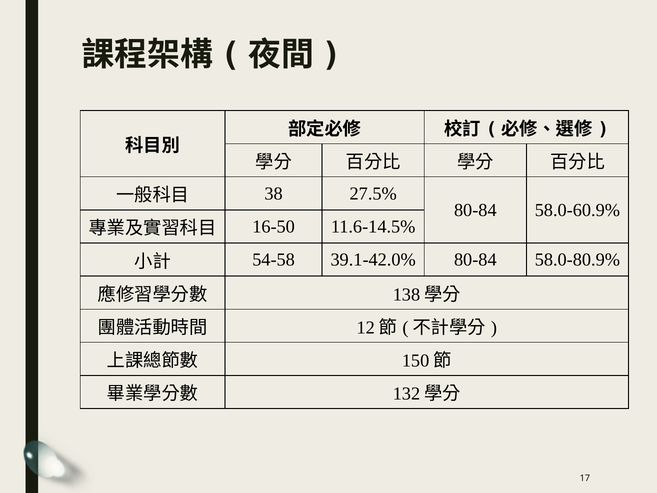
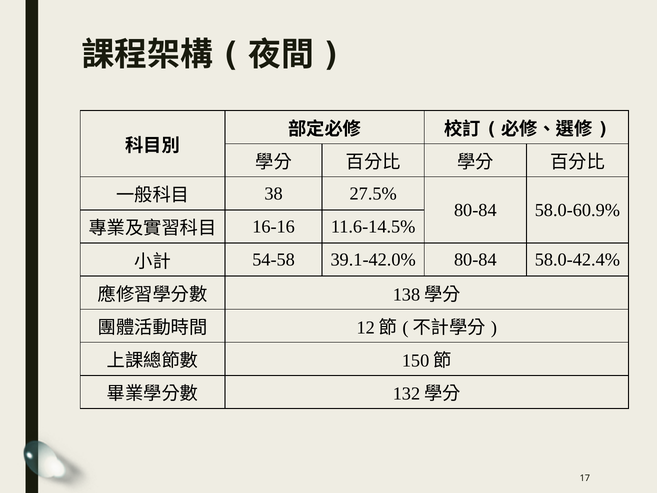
16-50: 16-50 -> 16-16 (274, 226)
58.0-80.9%: 58.0-80.9% -> 58.0-42.4% (577, 260)
